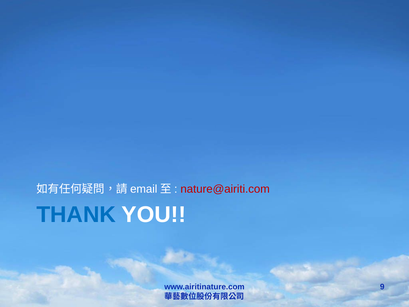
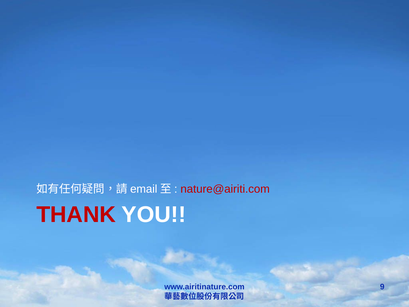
THANK colour: blue -> red (76, 214)
